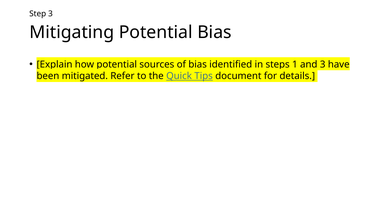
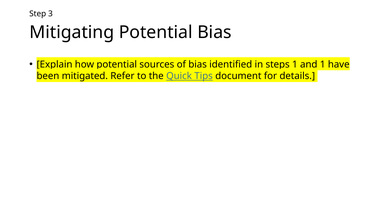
3: 3 -> 1 (323, 64)
